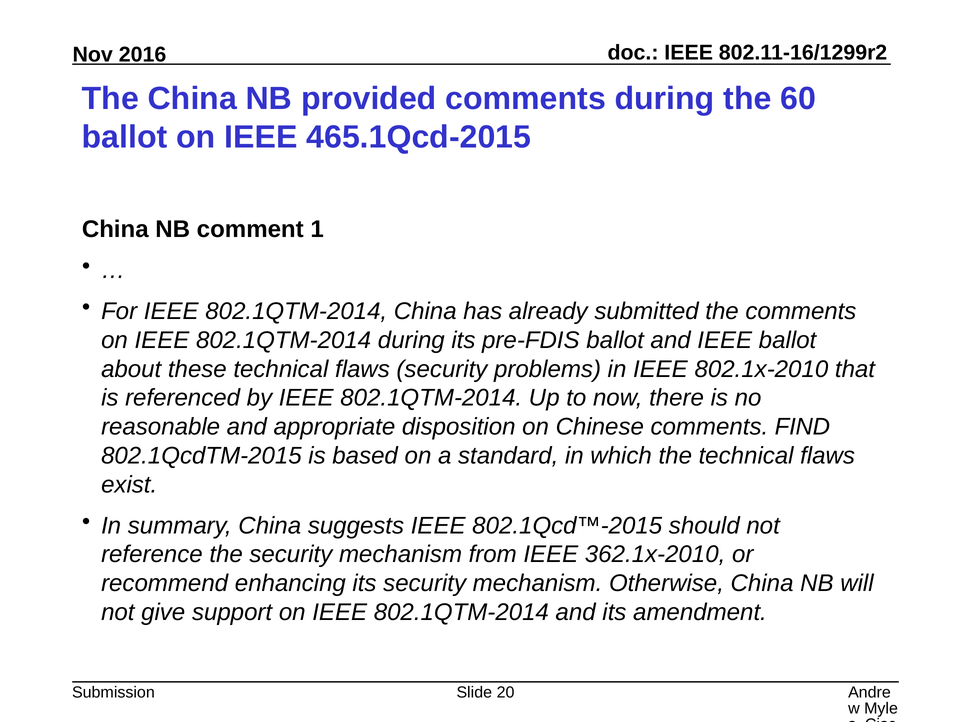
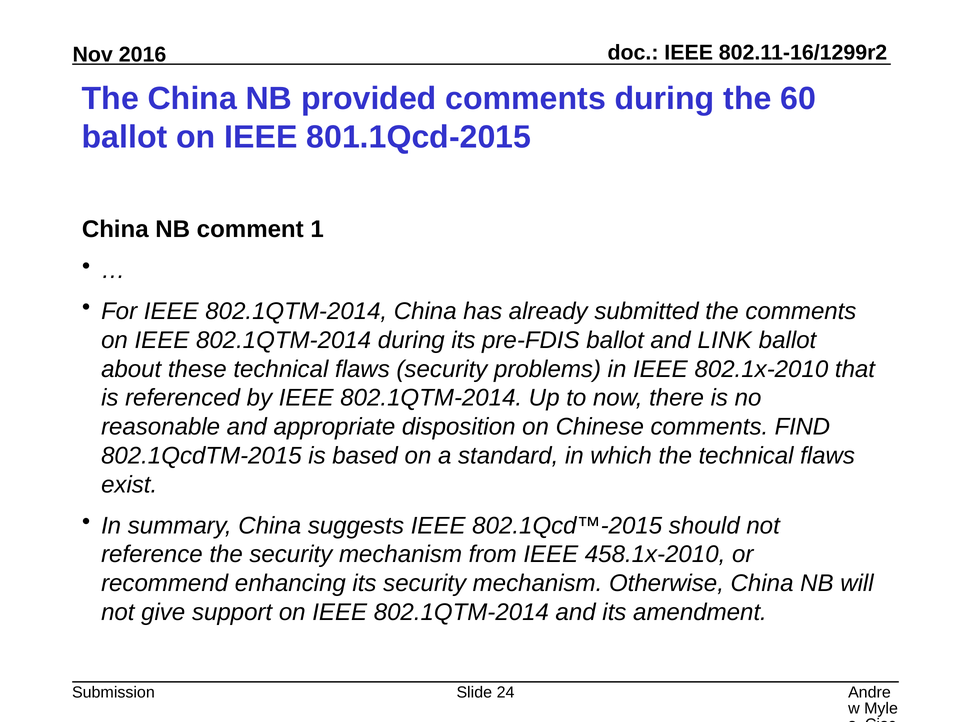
465.1Qcd-2015: 465.1Qcd-2015 -> 801.1Qcd-2015 (419, 137)
and IEEE: IEEE -> LINK (725, 340)
362.1x-2010: 362.1x-2010 -> 458.1x-2010 (655, 555)
20: 20 -> 24 (506, 693)
